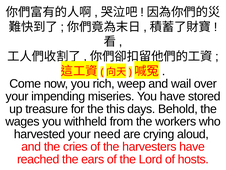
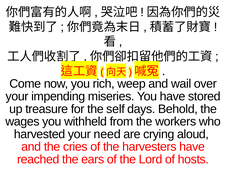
this: this -> self (116, 109)
